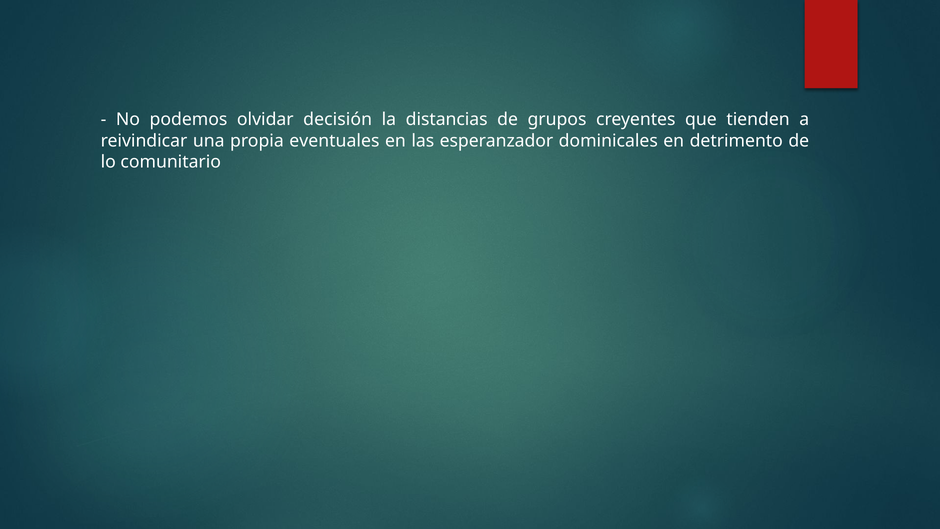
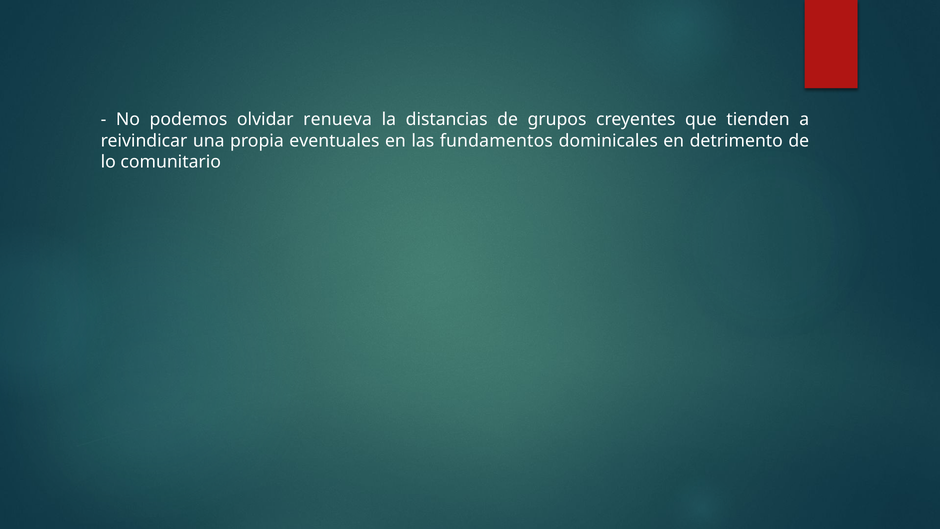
decisión: decisión -> renueva (338, 120)
esperanzador: esperanzador -> fundamentos (496, 141)
